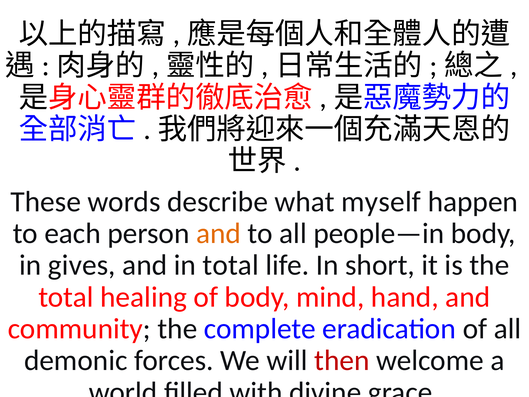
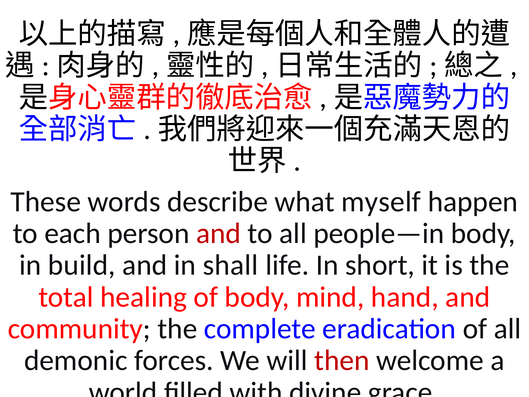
and colour: orange -> red (219, 233)
gives: gives -> build (82, 265)
in total: total -> shall (231, 265)
